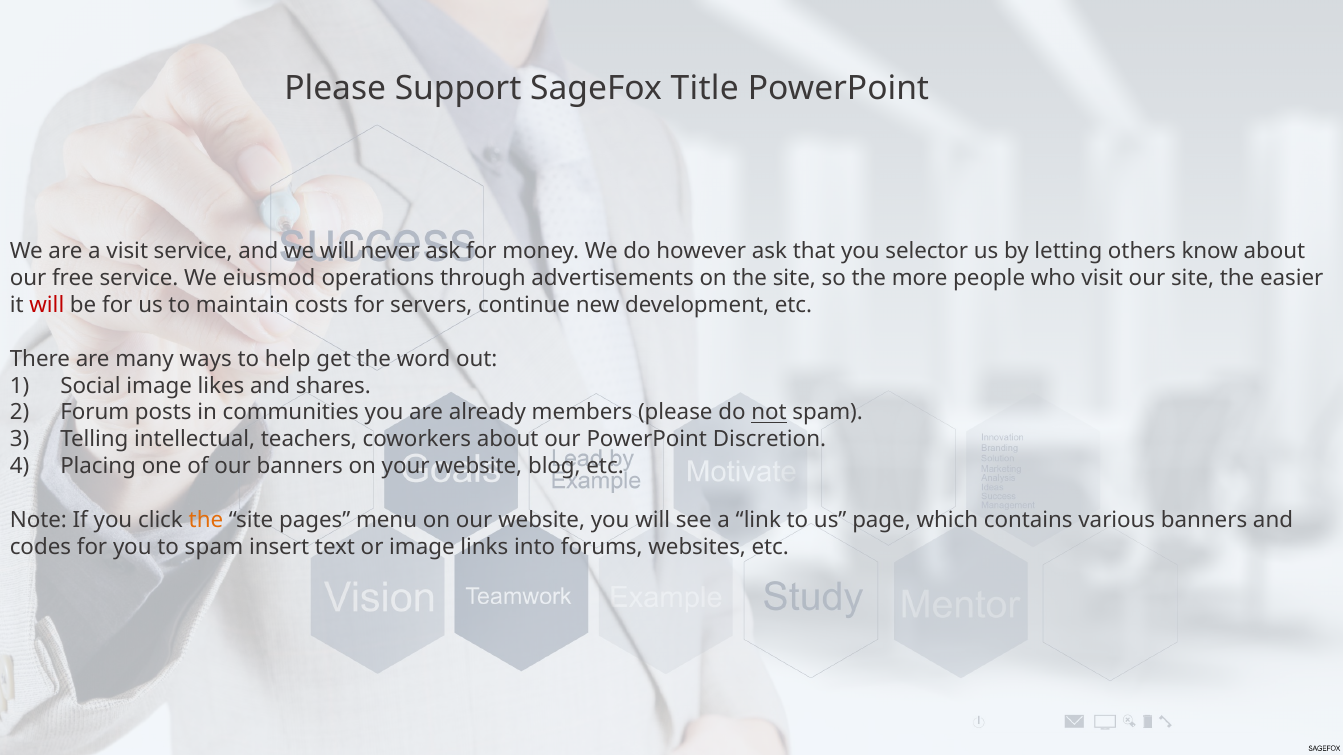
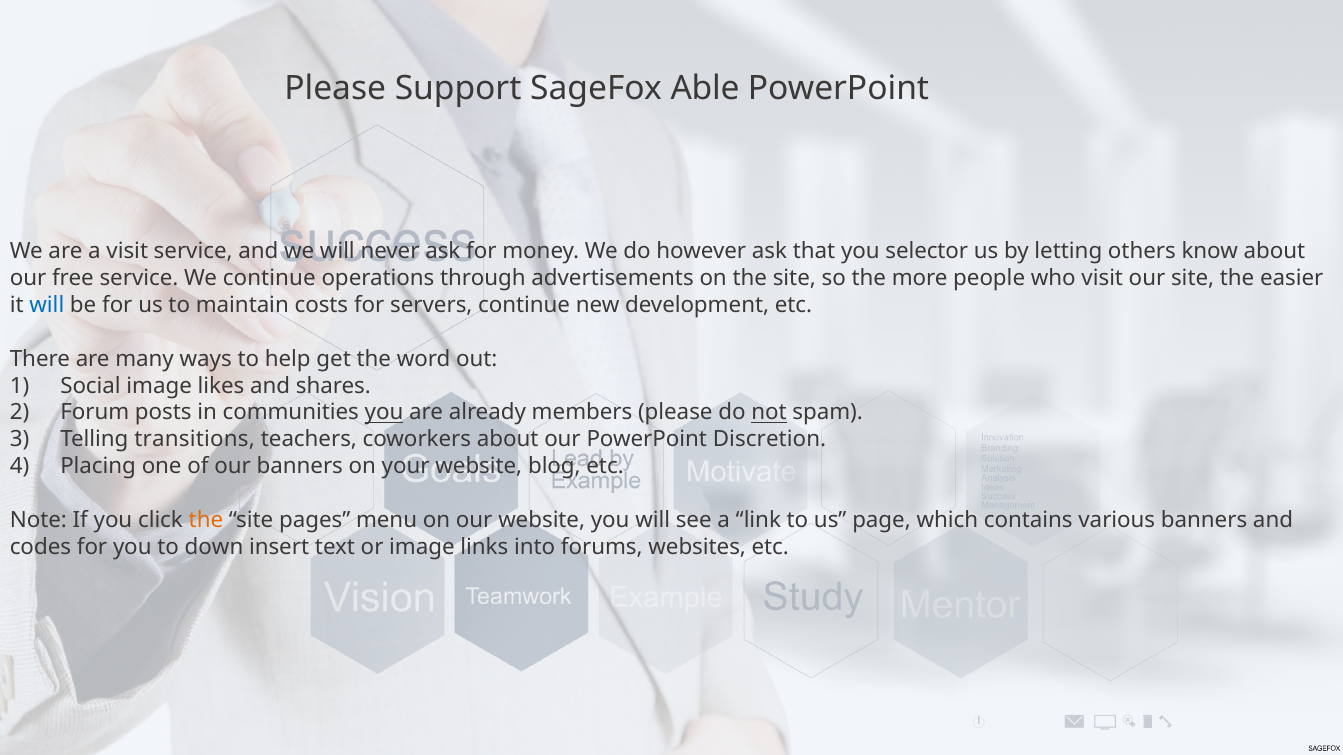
Title: Title -> Able (705, 88)
We eiusmod: eiusmod -> continue (269, 279)
will colour: red -> blue (47, 305)
you underline: none -> present (384, 413)
intellectual: intellectual -> transitions (195, 440)
to spam: spam -> down (214, 547)
